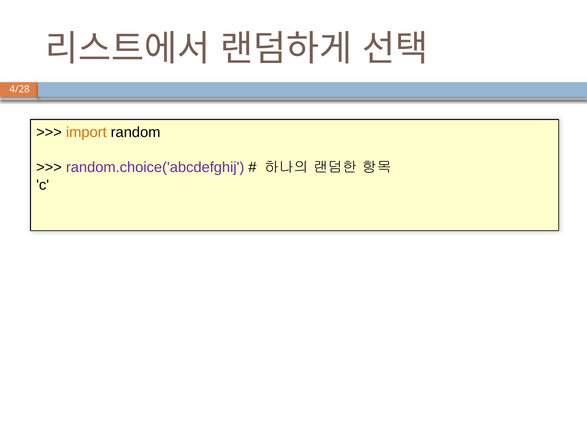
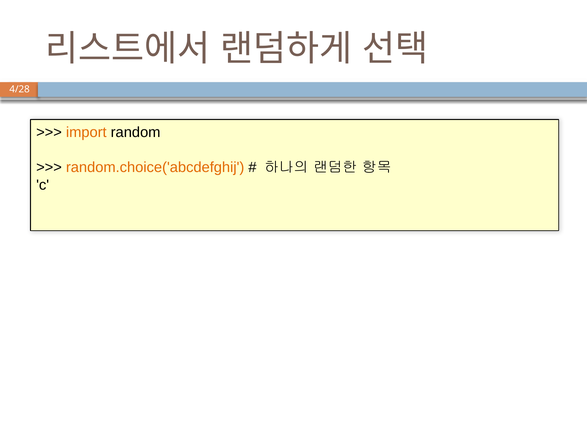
random.choice('abcdefghij colour: purple -> orange (155, 168)
